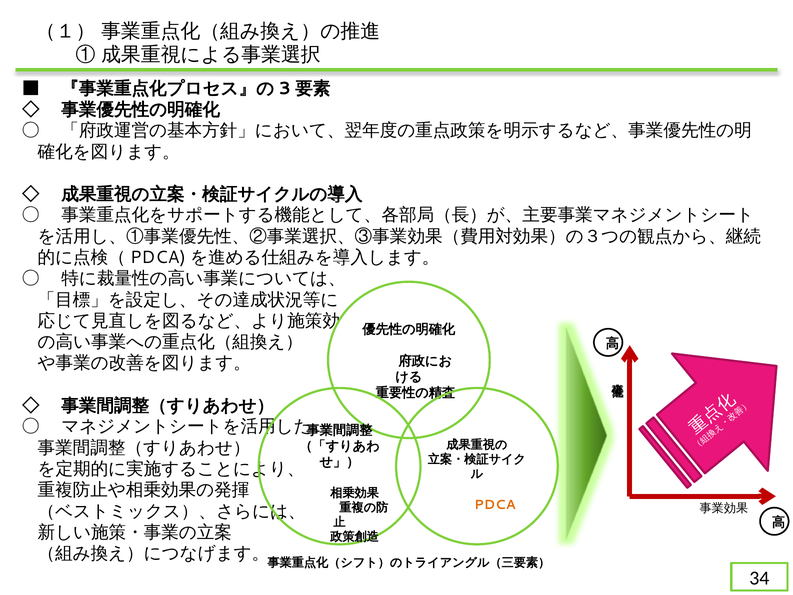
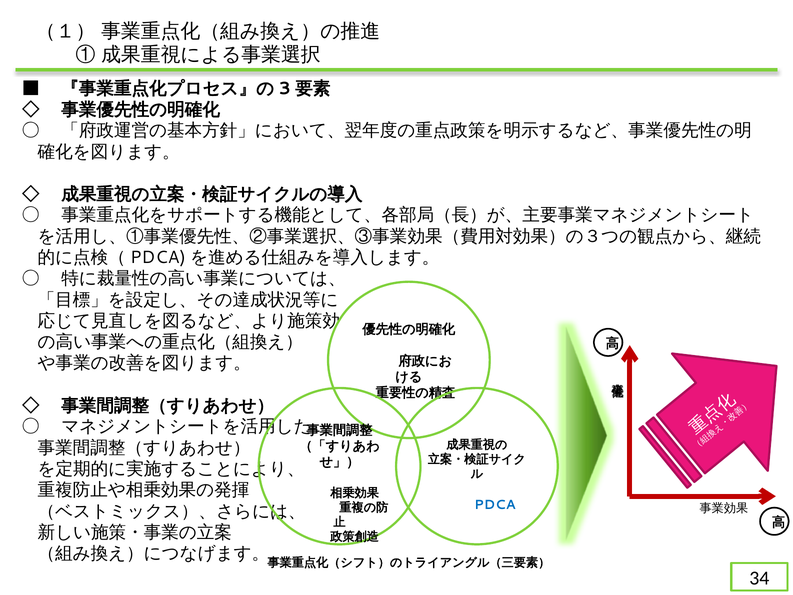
PDCA colour: orange -> blue (495, 505)
